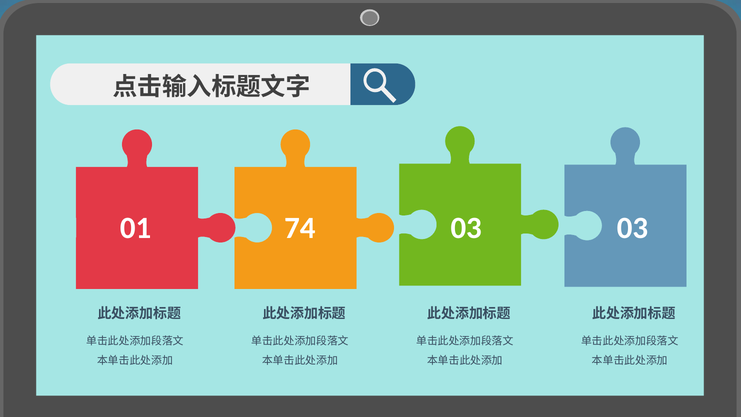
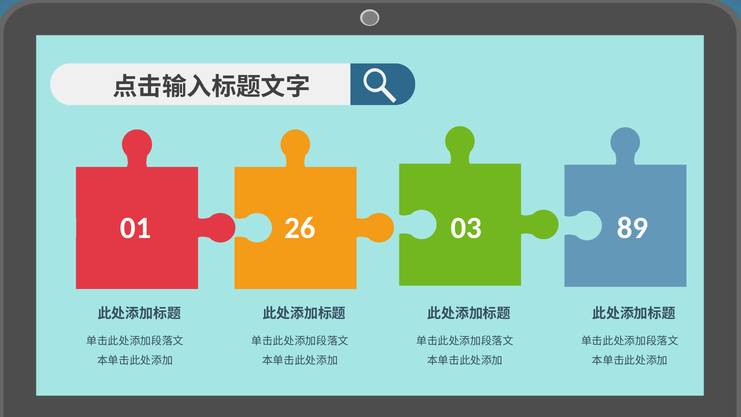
74: 74 -> 26 (300, 228)
03 03: 03 -> 89 (632, 228)
